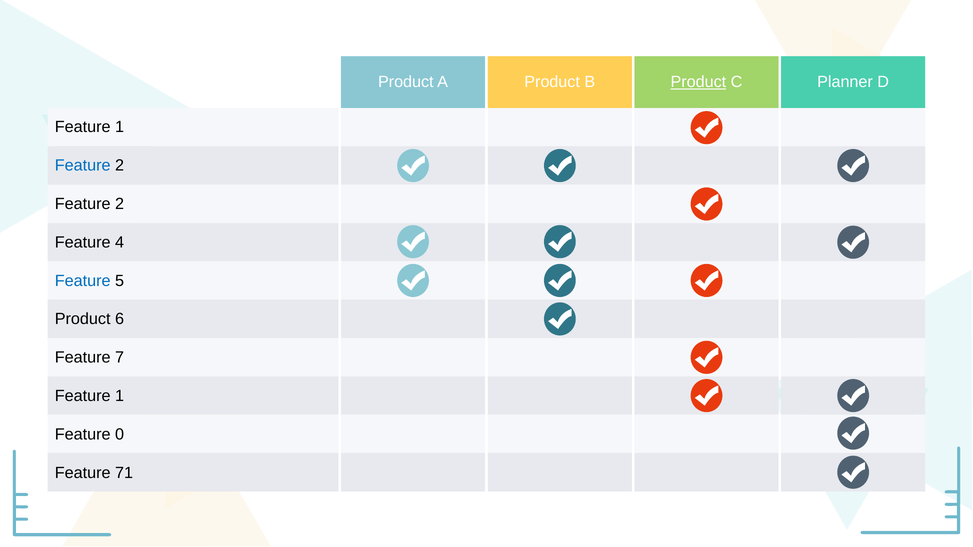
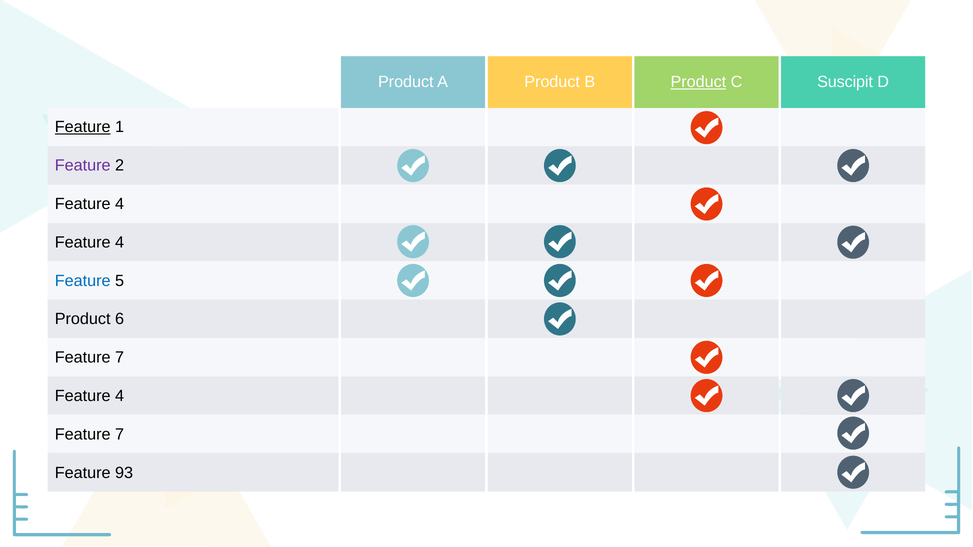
Planner: Planner -> Suscipit (845, 82)
Feature underline: none -> present (83, 127)
Feature colour: blue -> purple (83, 165)
2: 2 -> 4 (120, 204)
1: 1 -> 4 (120, 396)
0: 0 -> 7 (120, 435)
71: 71 -> 93 (124, 473)
